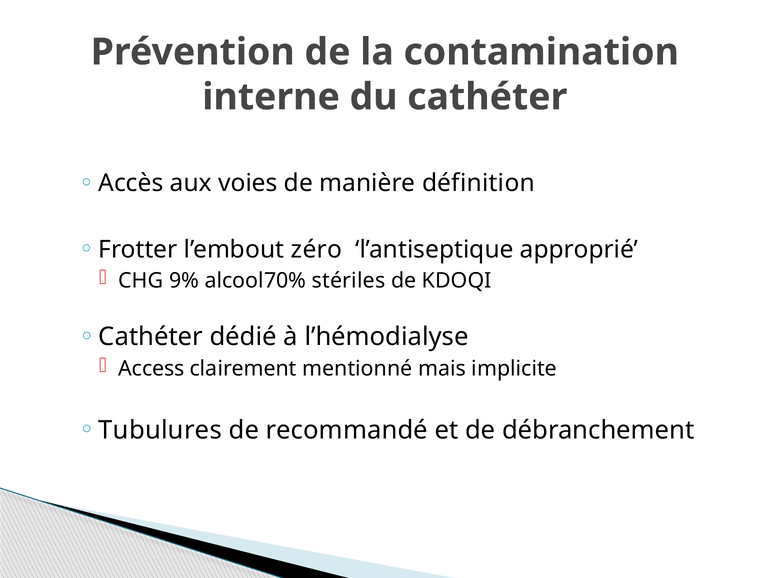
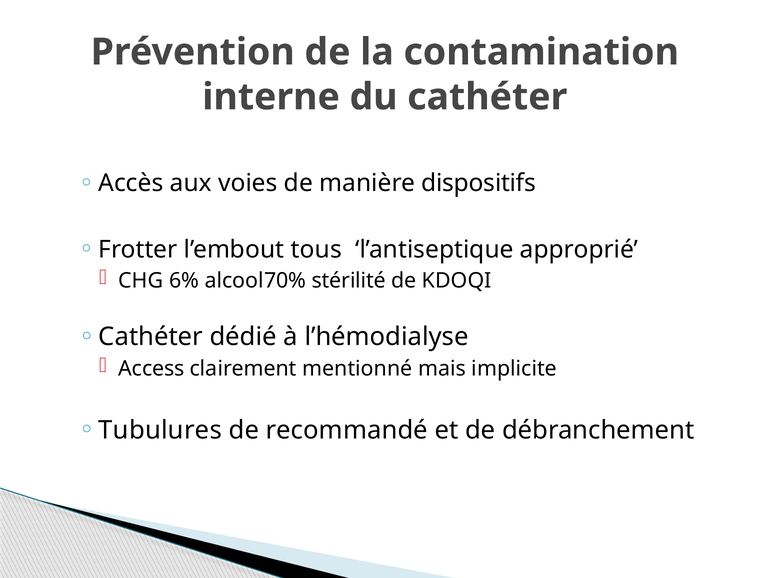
définition: définition -> dispositifs (479, 183)
zéro: zéro -> tous (316, 249)
9%: 9% -> 6% (184, 280)
stériles: stériles -> stérilité (349, 280)
